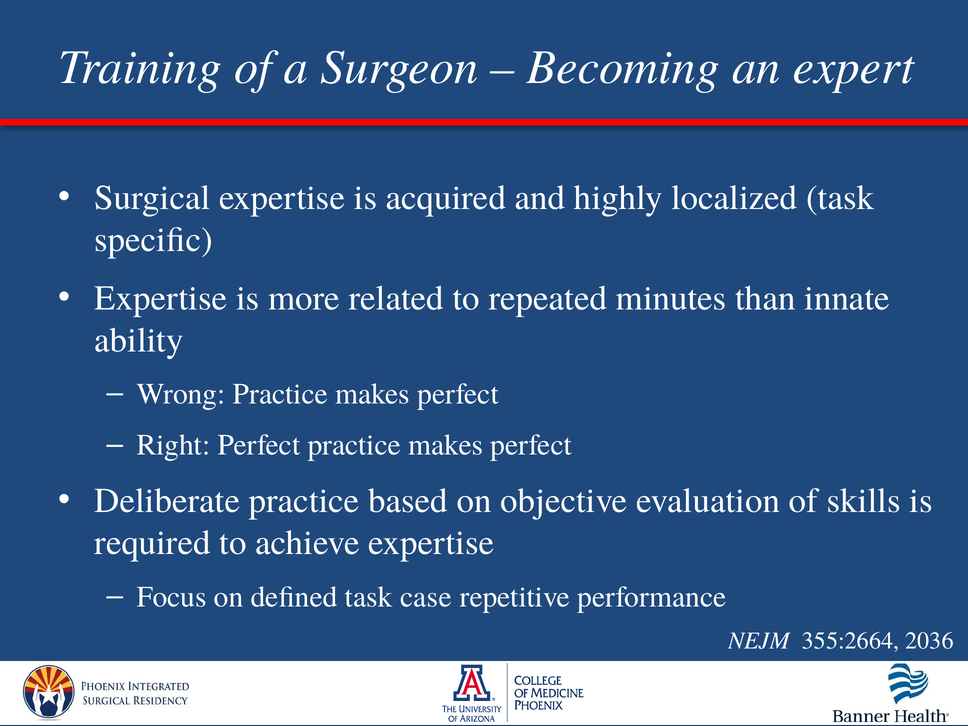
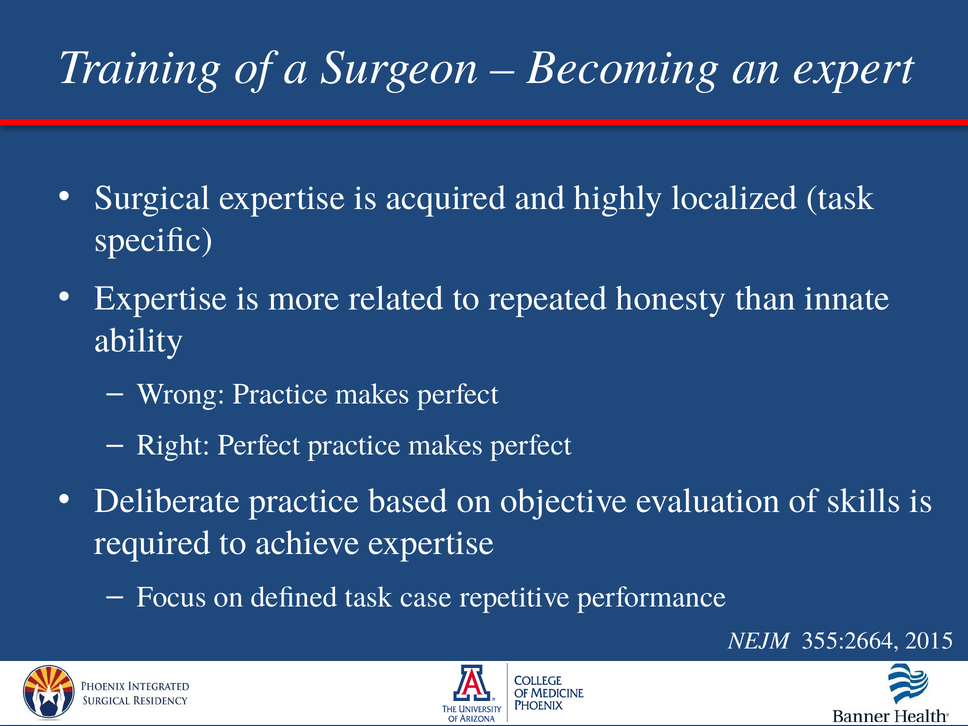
minutes: minutes -> honesty (671, 298)
2036: 2036 -> 2015 (929, 641)
